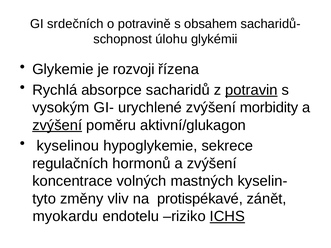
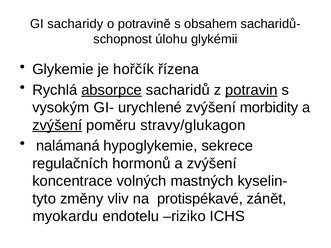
srdečních: srdečních -> sacharidy (75, 24)
rozvoji: rozvoji -> hořčík (134, 69)
absorpce underline: none -> present (112, 90)
aktivní/glukagon: aktivní/glukagon -> stravy/glukagon (193, 125)
kyselinou: kyselinou -> nalámaná (68, 146)
ICHS underline: present -> none (227, 217)
